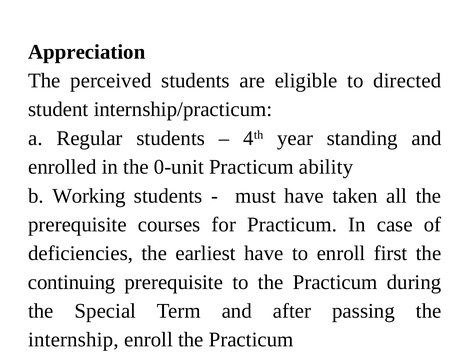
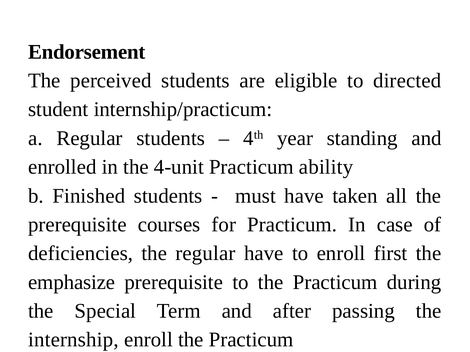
Appreciation: Appreciation -> Endorsement (87, 52)
0-unit: 0-unit -> 4-unit (179, 167)
Working: Working -> Finished (89, 196)
the earliest: earliest -> regular (205, 254)
continuing: continuing -> emphasize (72, 283)
